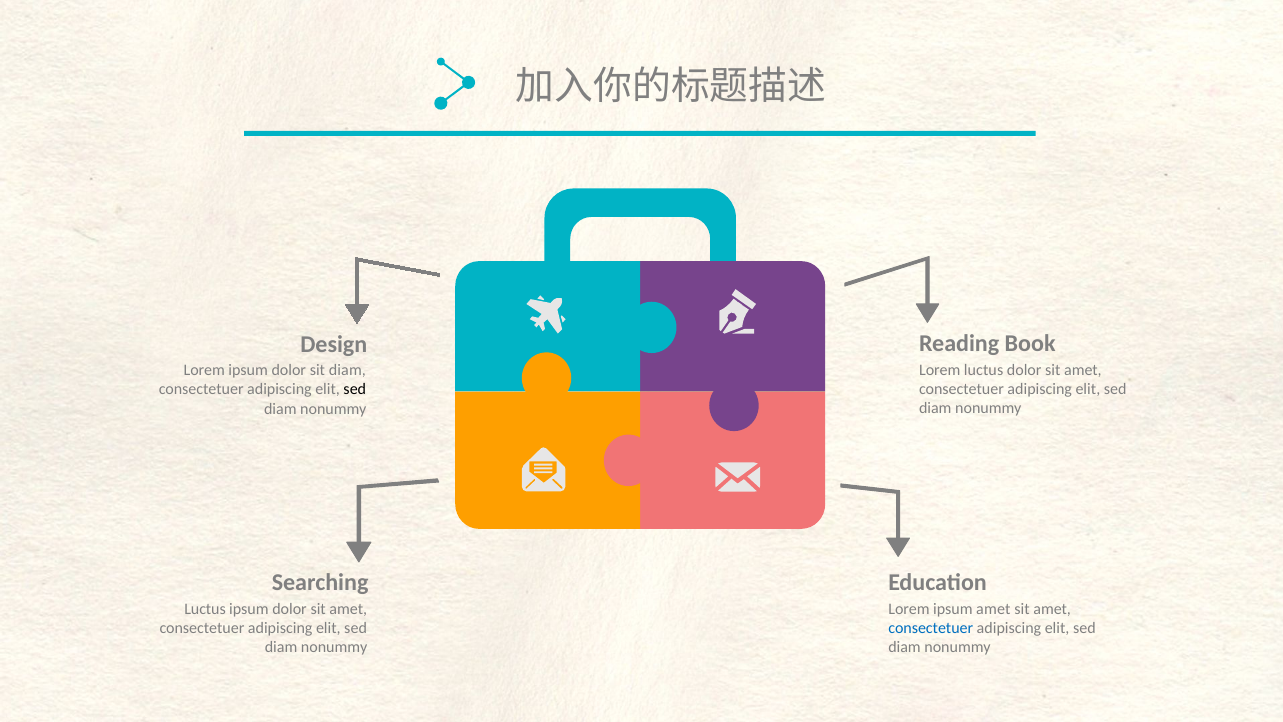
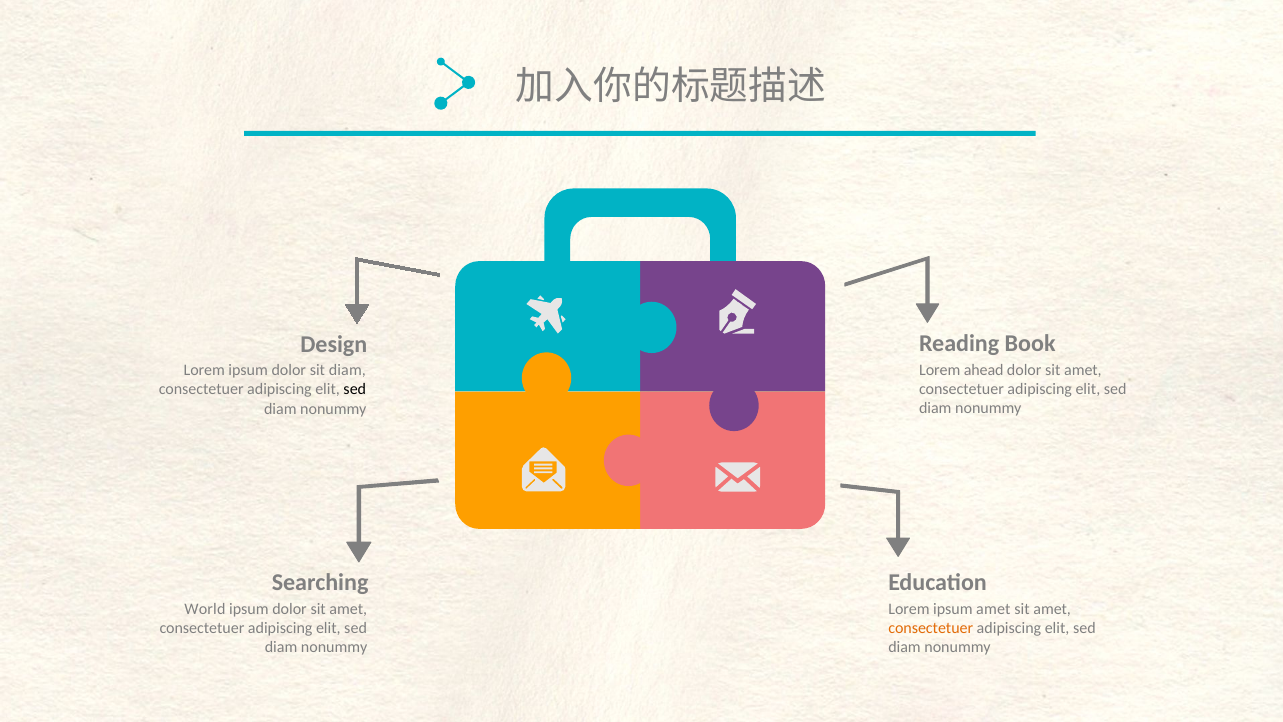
Lorem luctus: luctus -> ahead (984, 370)
Luctus: Luctus -> World (205, 609)
consectetuer colour: blue -> orange (931, 628)
